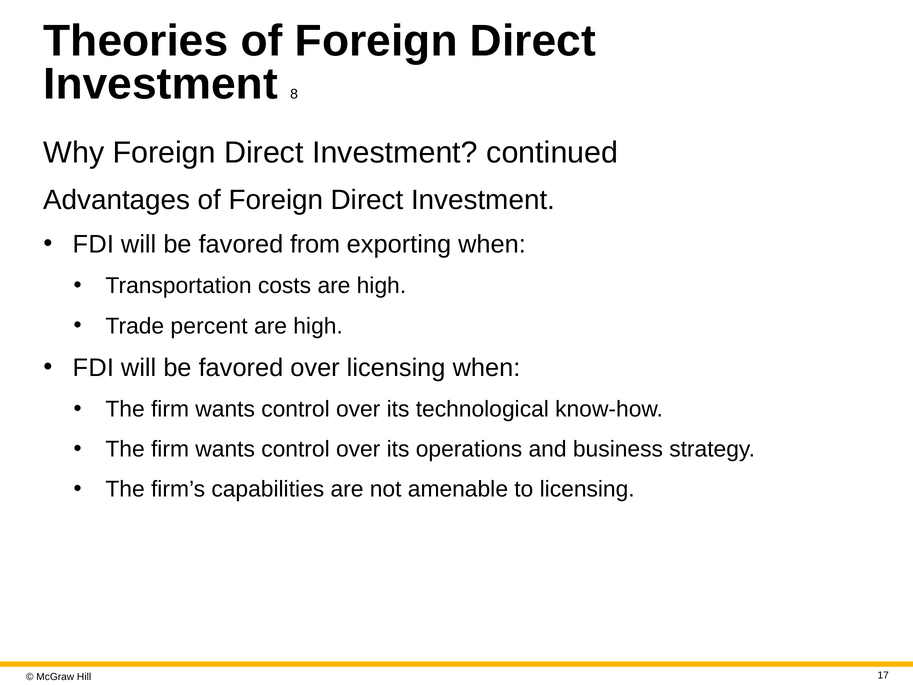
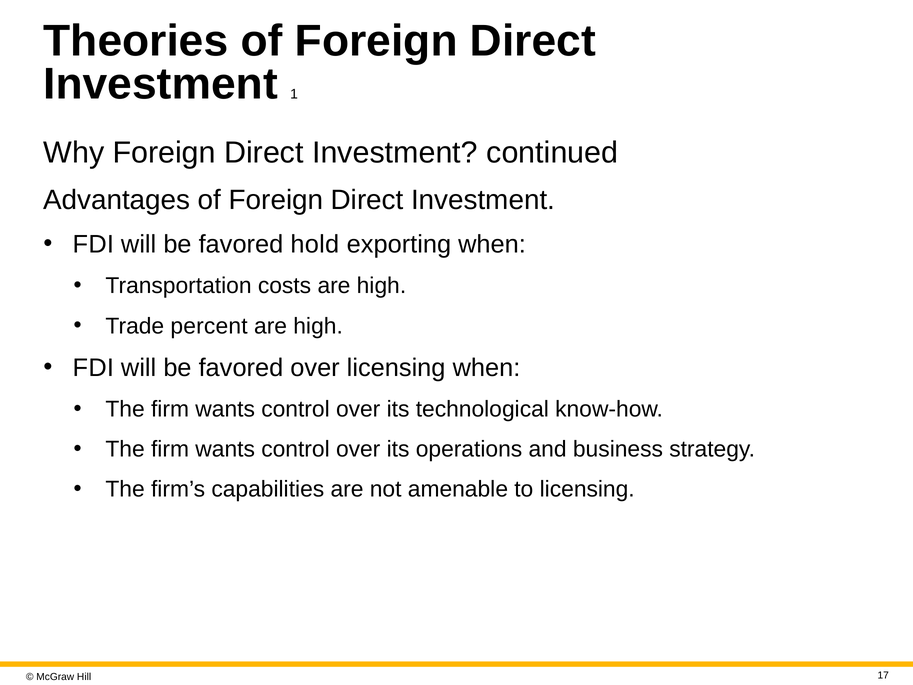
8: 8 -> 1 (294, 94)
from: from -> hold (315, 244)
